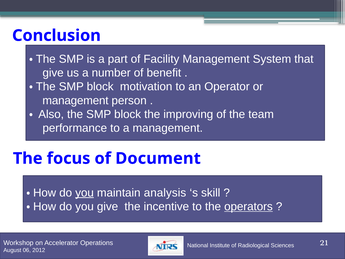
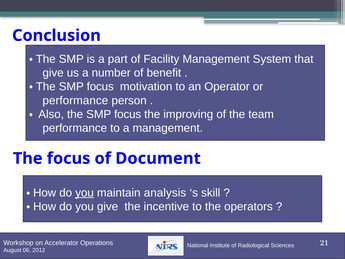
block: block -> focus (100, 87)
management: management -> performance (75, 100)
the SMP block: block -> focus (128, 114)
operators underline: present -> none (248, 206)
